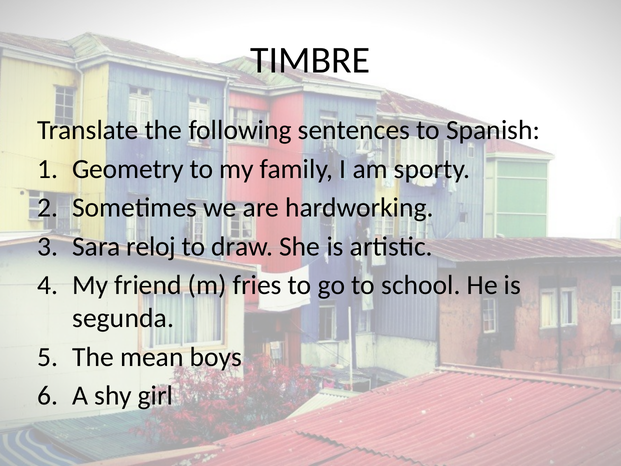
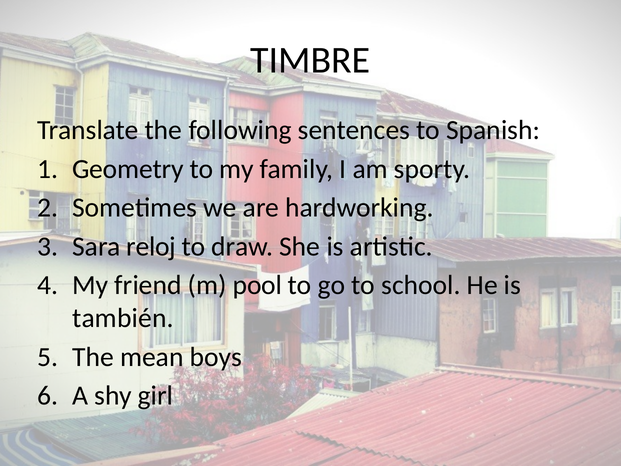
fries: fries -> pool (257, 285)
segunda: segunda -> también (123, 318)
